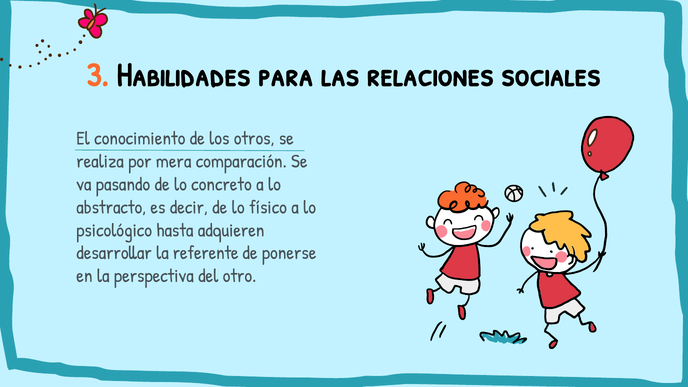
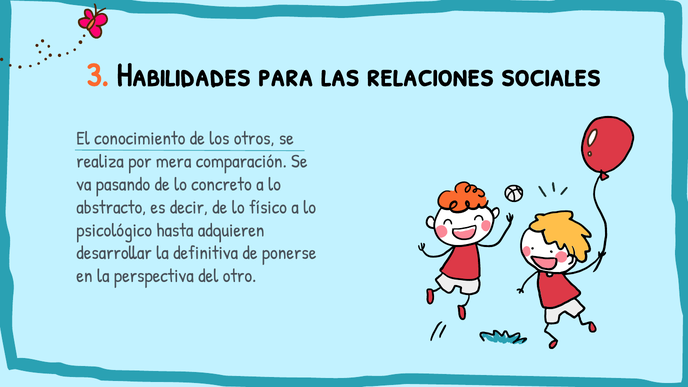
referente: referente -> definitiva (206, 253)
